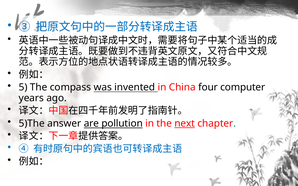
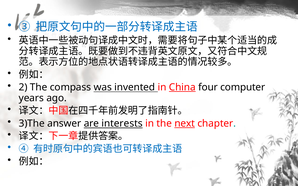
5: 5 -> 2 (23, 87)
China underline: none -> present (182, 87)
5)The: 5)The -> 3)The (32, 124)
pollution: pollution -> interests (122, 124)
